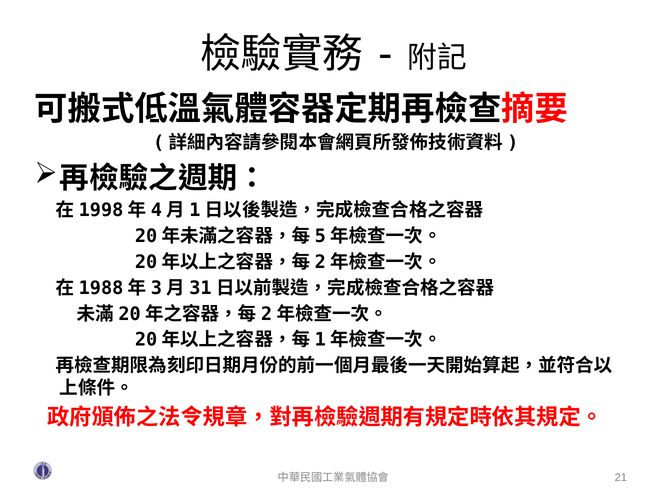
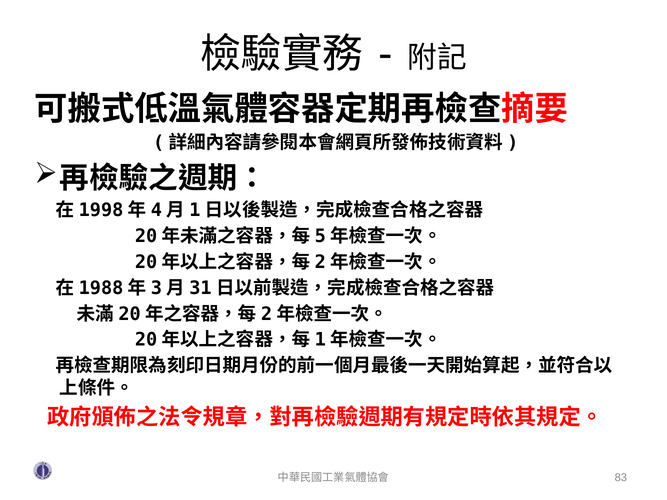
21: 21 -> 83 (621, 478)
